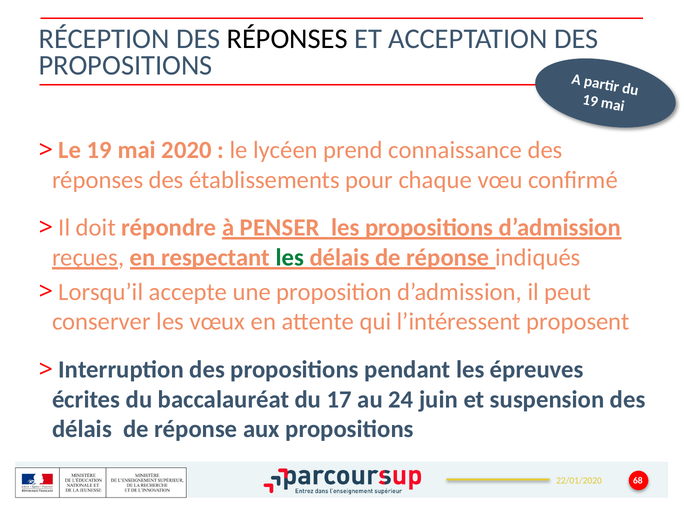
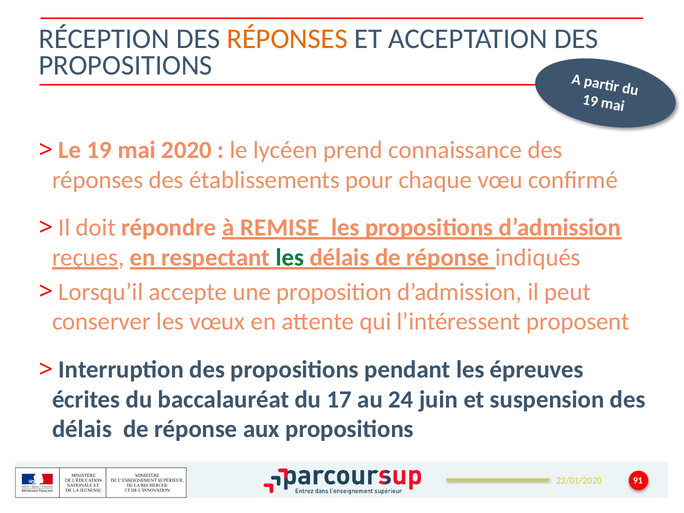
RÉPONSES colour: black -> orange (287, 39)
PENSER: PENSER -> REMISE (280, 228)
68: 68 -> 91 (638, 481)
